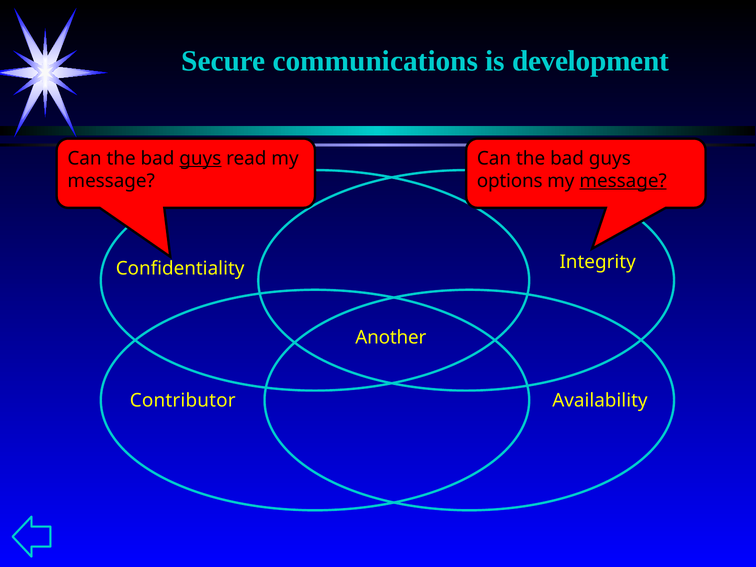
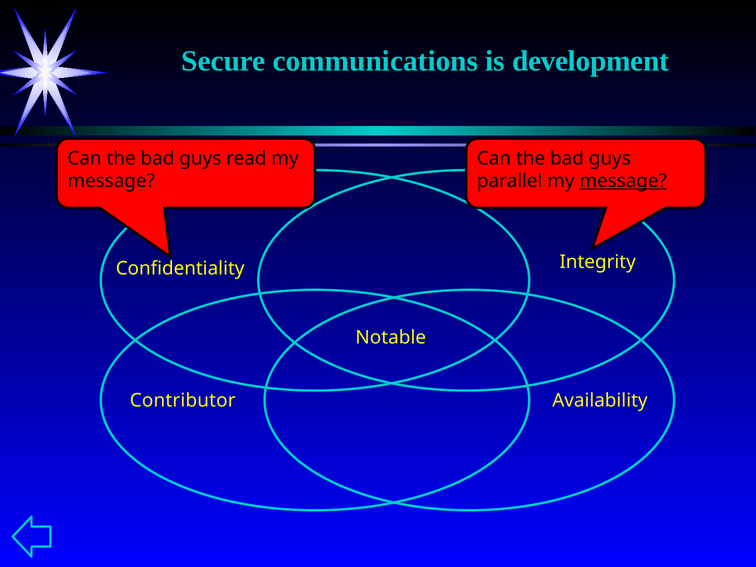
guys underline: present -> none (200, 158)
options: options -> parallel (510, 181)
Another: Another -> Notable (391, 338)
